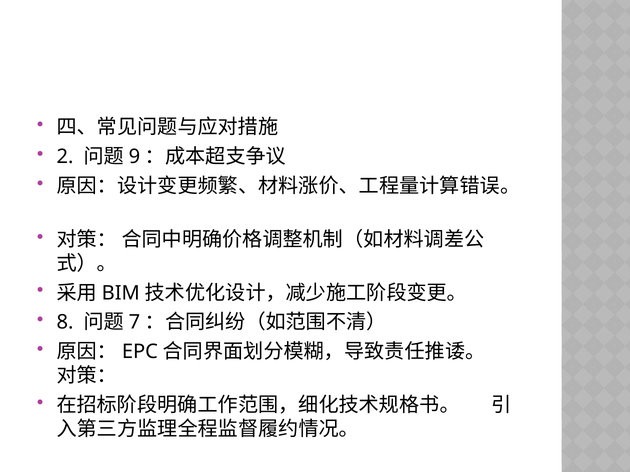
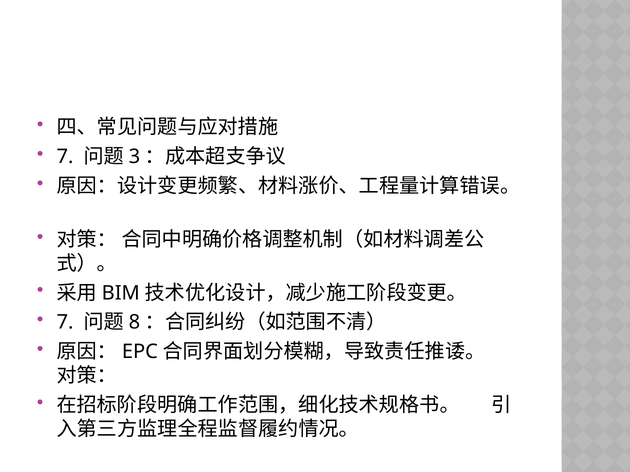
2: 2 -> 7 (65, 157)
9: 9 -> 3 (134, 157)
8: 8 -> 7 (65, 323)
7: 7 -> 8 (134, 323)
